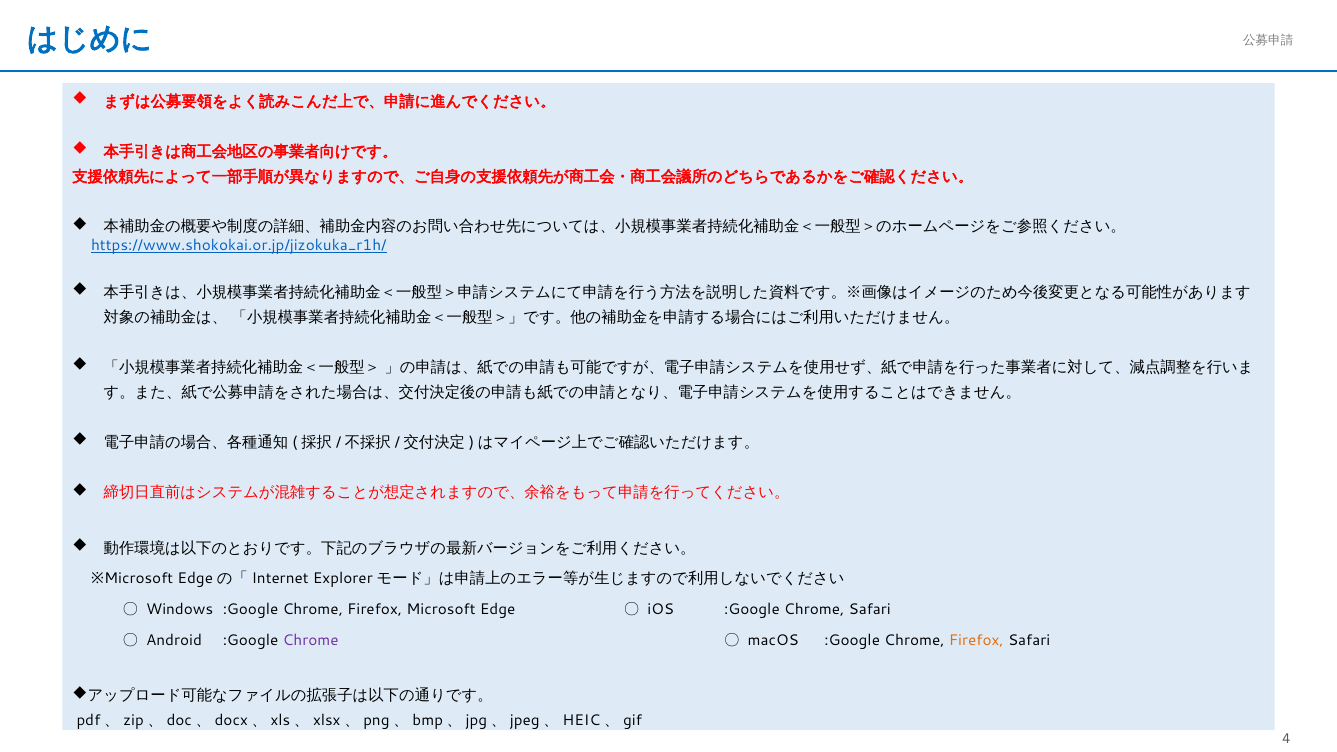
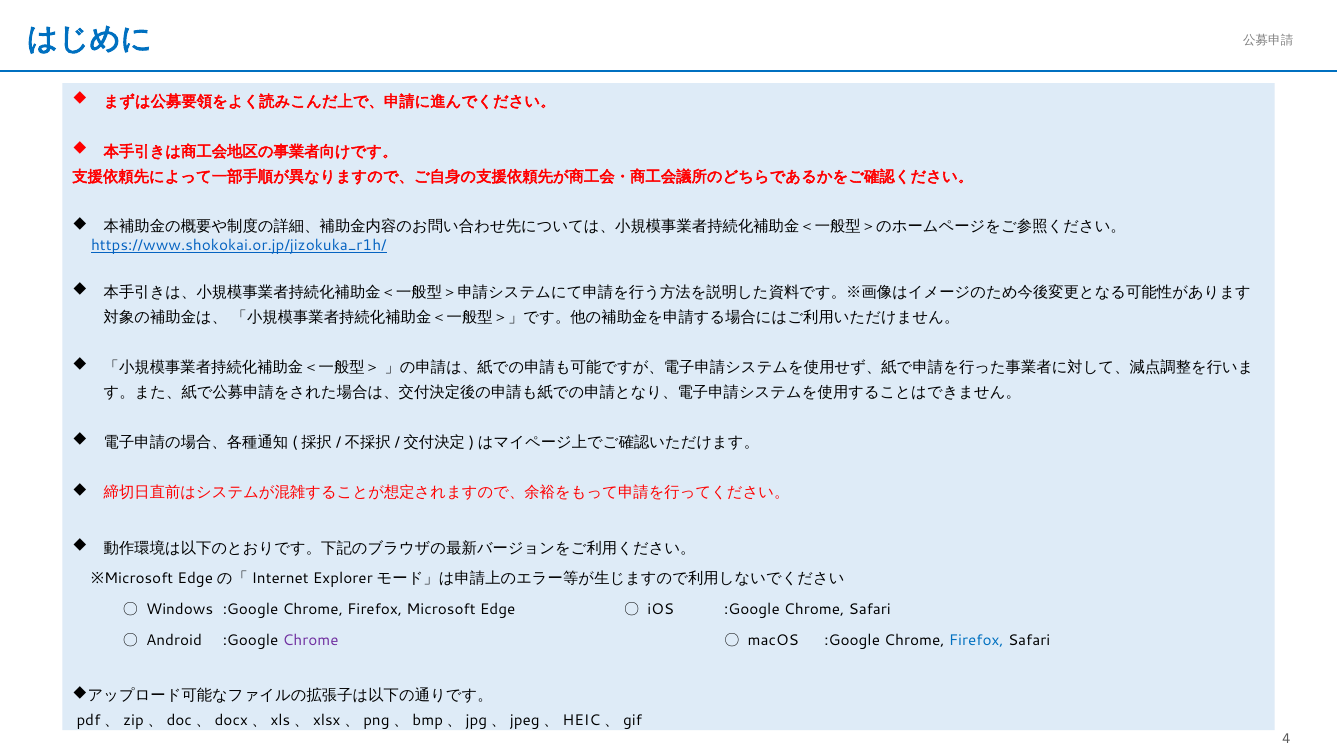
Firefox colour: orange -> blue (976, 640)
